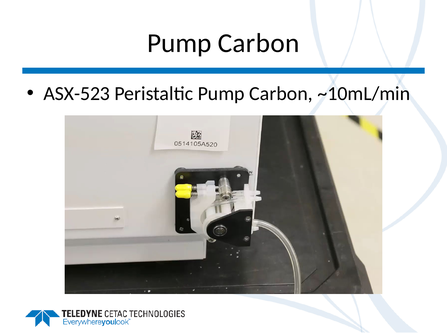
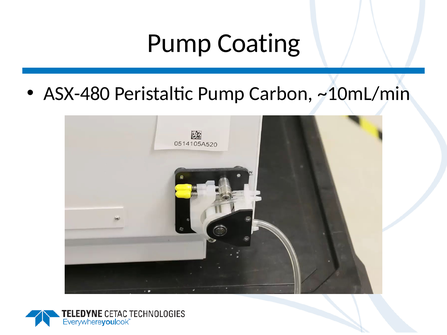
Carbon: Carbon -> Coating (259, 43)
ASX-523: ASX-523 -> ASX-480 (77, 94)
